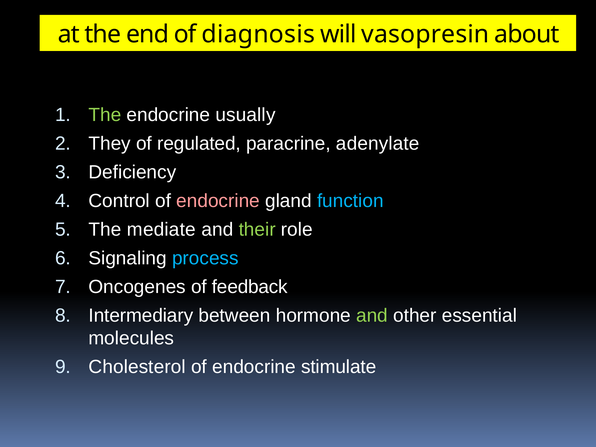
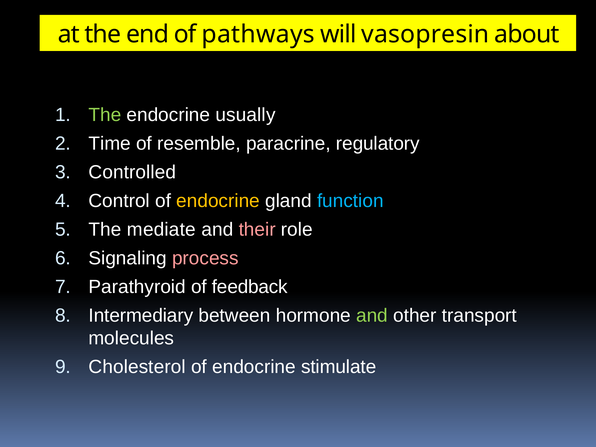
diagnosis: diagnosis -> pathways (258, 34)
They: They -> Time (110, 144)
regulated: regulated -> resemble (199, 144)
adenylate: adenylate -> regulatory (378, 144)
Deficiency: Deficiency -> Controlled (132, 172)
endocrine colour: pink -> yellow (218, 201)
their colour: light green -> pink (257, 230)
process colour: light blue -> pink (205, 258)
Oncogenes: Oncogenes -> Parathyroid (137, 287)
essential: essential -> transport (479, 315)
